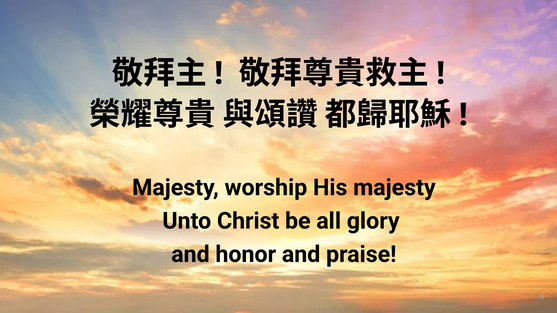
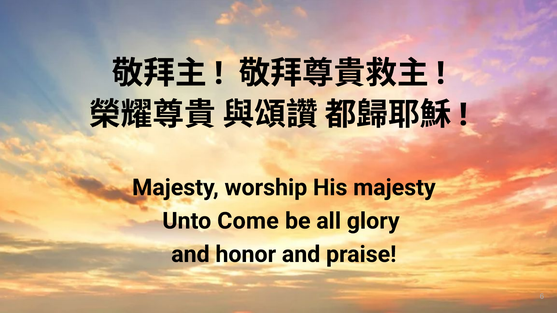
Christ: Christ -> Come (248, 221)
